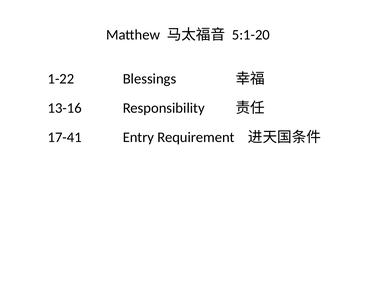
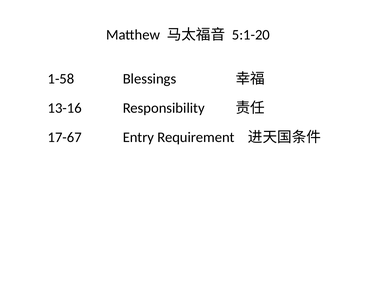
1-22: 1-22 -> 1-58 (61, 79)
17-41: 17-41 -> 17-67 (65, 137)
